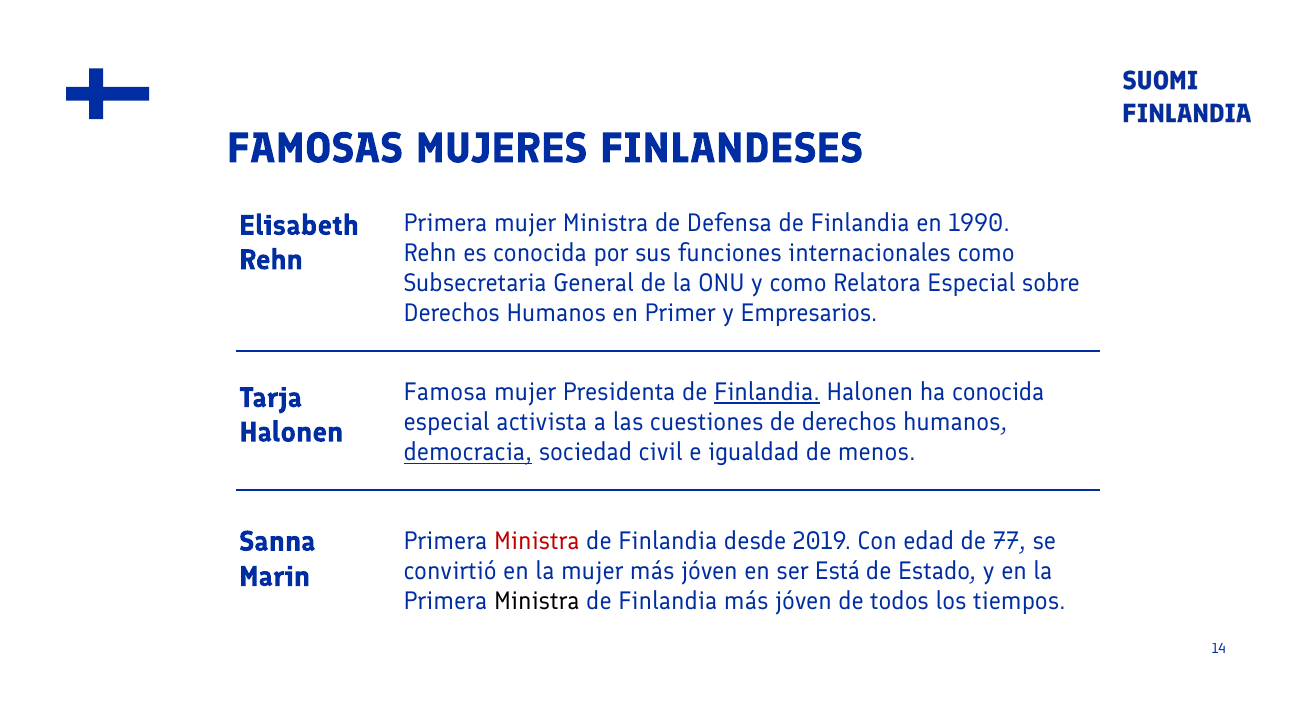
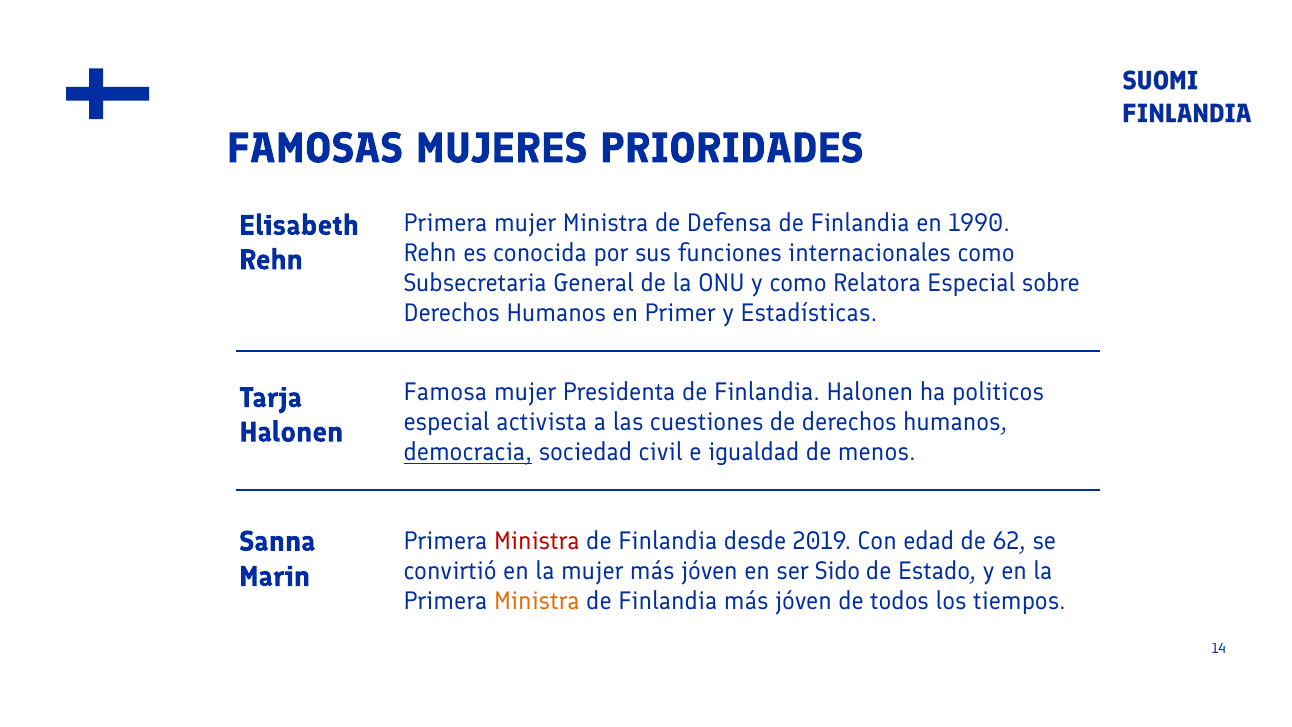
FINLANDESES: FINLANDESES -> PRIORIDADES (732, 148)
Empresarios: Empresarios -> Estadísticas (809, 314)
Finlandia underline: present -> none (767, 392)
ha conocida: conocida -> politicos (998, 392)
77: 77 -> 62 (1009, 541)
Está: Está -> Sido (838, 571)
Ministra colour: black -> orange (537, 601)
